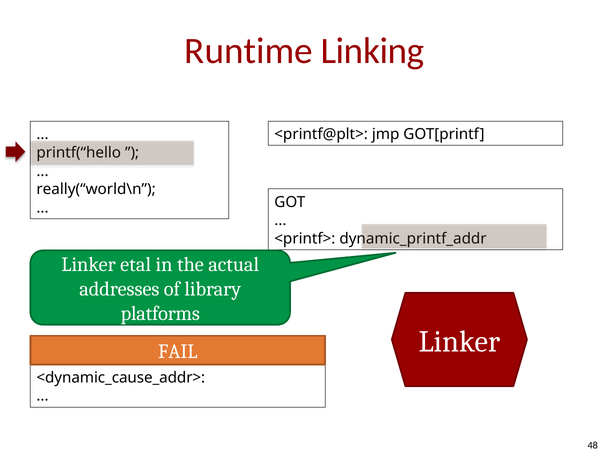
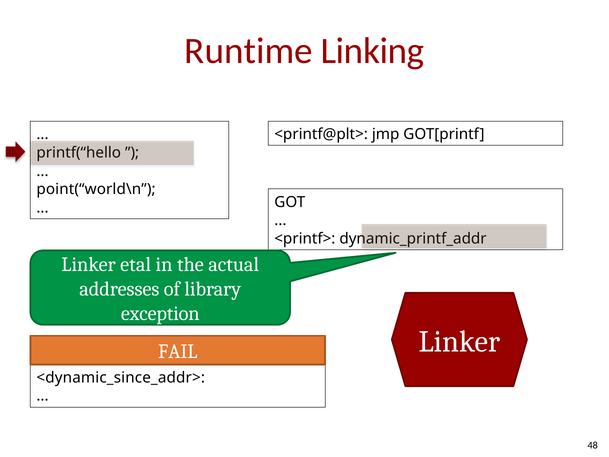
really(“world\n: really(“world\n -> point(“world\n (96, 189)
platforms: platforms -> exception (160, 313)
<dynamic_cause_addr>: <dynamic_cause_addr> -> <dynamic_since_addr> (121, 377)
